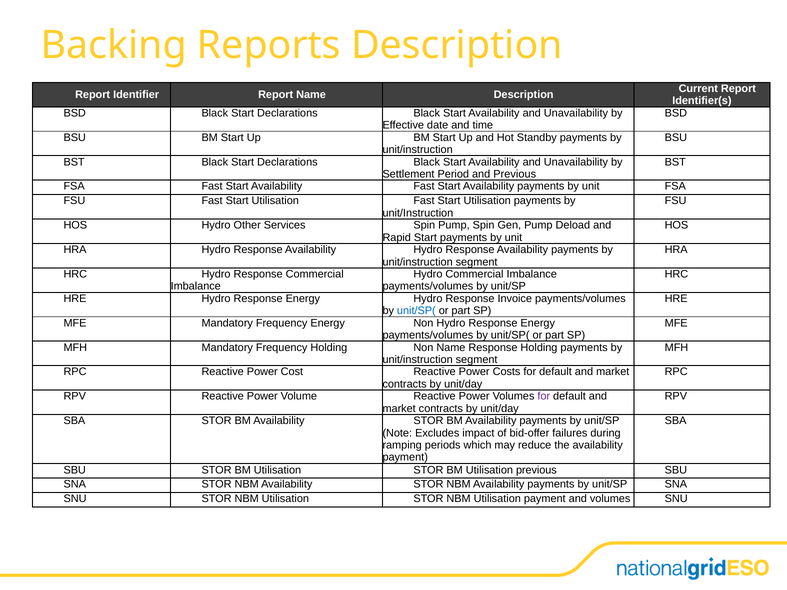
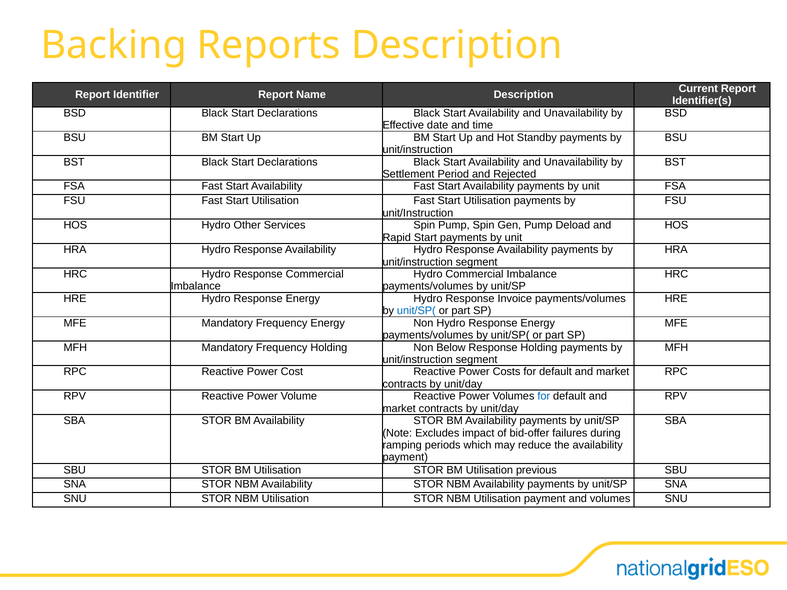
and Previous: Previous -> Rejected (515, 174)
Non Name: Name -> Below (451, 348)
for colour: purple -> blue (544, 396)
